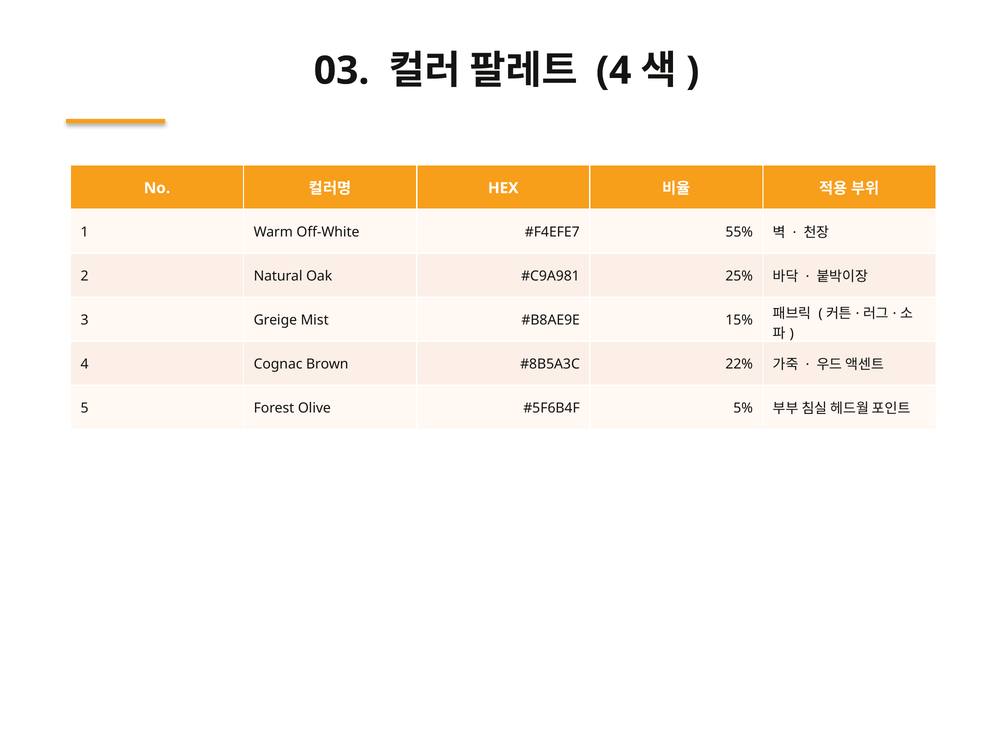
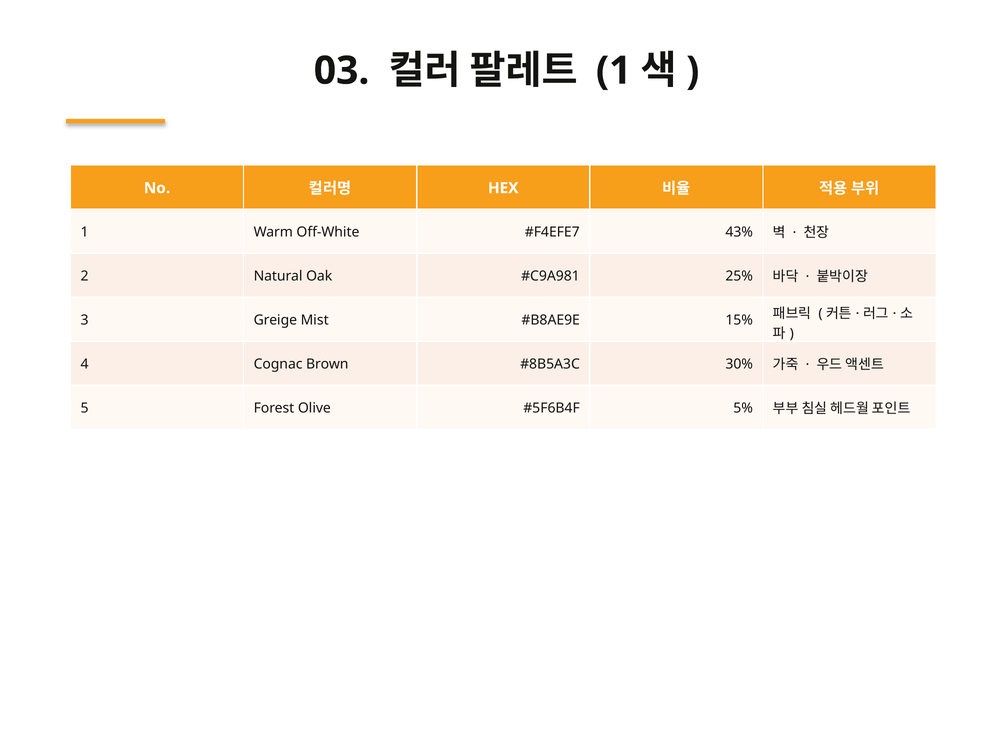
4: 4 -> 1 (614, 71)
55%: 55% -> 43% (739, 232)
22%: 22% -> 30% (739, 364)
